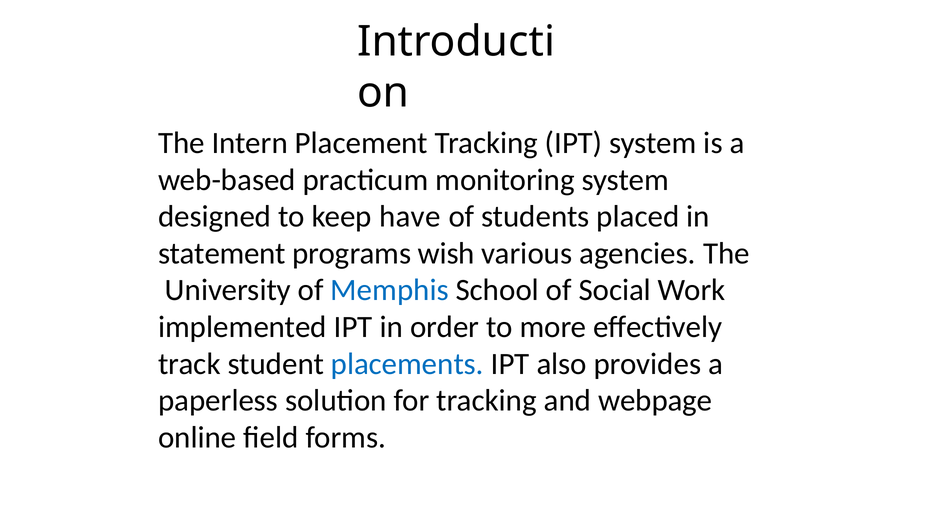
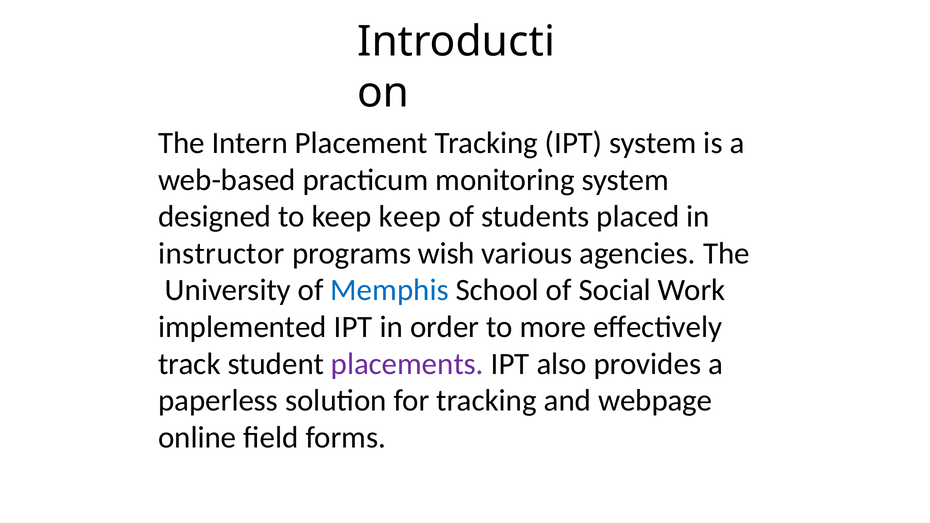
keep have: have -> keep (410, 217)
statement: statement -> instructor (221, 253)
placements colour: blue -> purple (407, 364)
